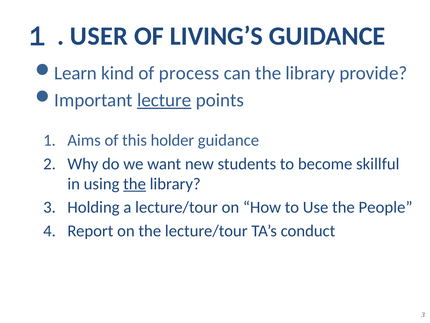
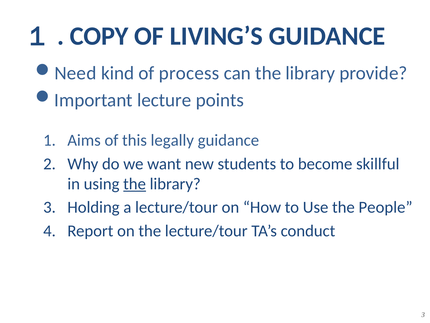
USER: USER -> COPY (99, 36)
Learn: Learn -> Need (75, 73)
lecture underline: present -> none (164, 100)
holder: holder -> legally (172, 140)
